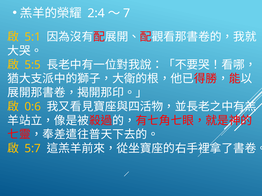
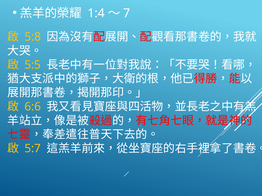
2:4: 2:4 -> 1:4 (96, 13)
5:1: 5:1 -> 5:8 (33, 37)
0:6: 0:6 -> 6:6 (33, 107)
